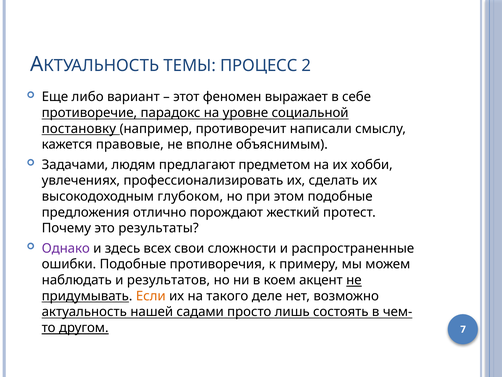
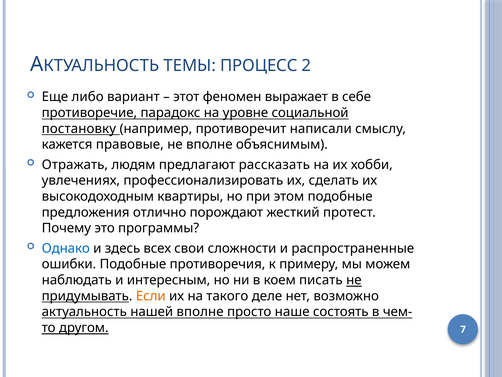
Задачами: Задачами -> Отражать (75, 164)
предметом: предметом -> рассказать (274, 164)
глубоком: глубоком -> квартиры (190, 196)
результаты: результаты -> программы (159, 228)
Однако colour: purple -> blue (66, 248)
результатов: результатов -> интересным (169, 280)
акцент: акцент -> писать (321, 280)
нашей садами: садами -> вполне (200, 311)
лишь: лишь -> наше (292, 311)
